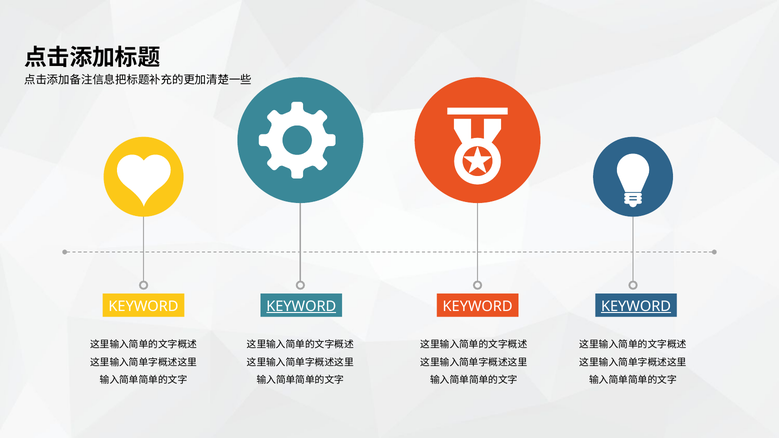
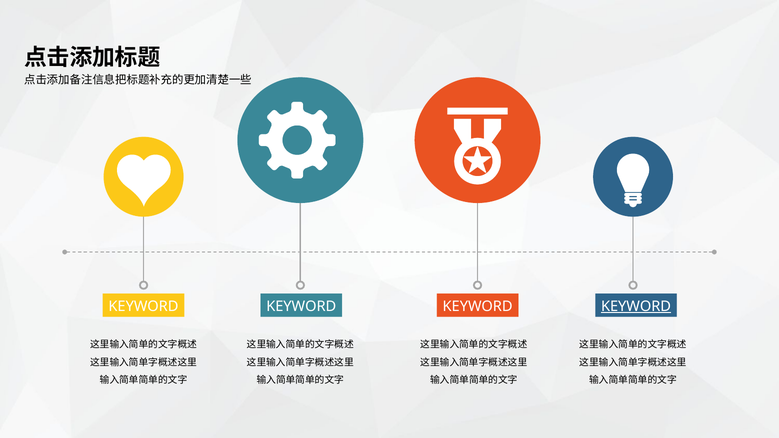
KEYWORD underline: present -> none (301, 306)
